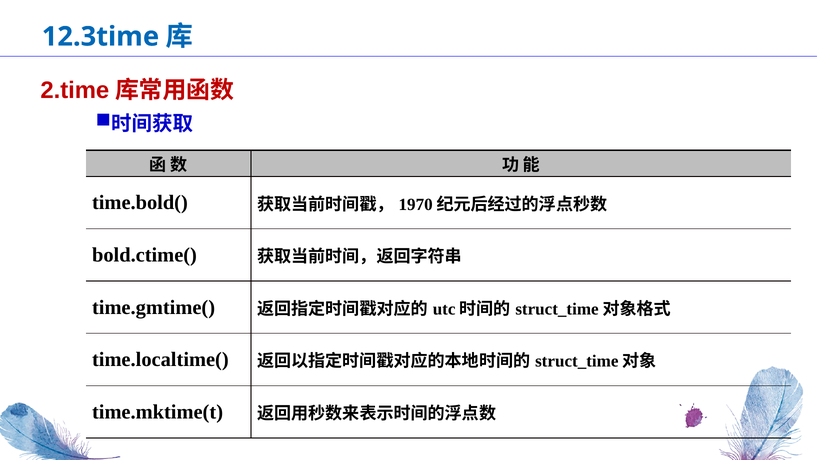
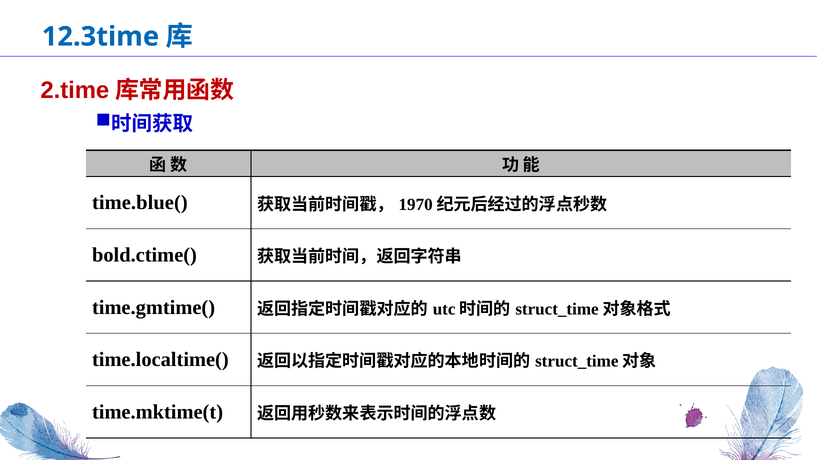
time.bold(: time.bold( -> time.blue( (140, 203)
